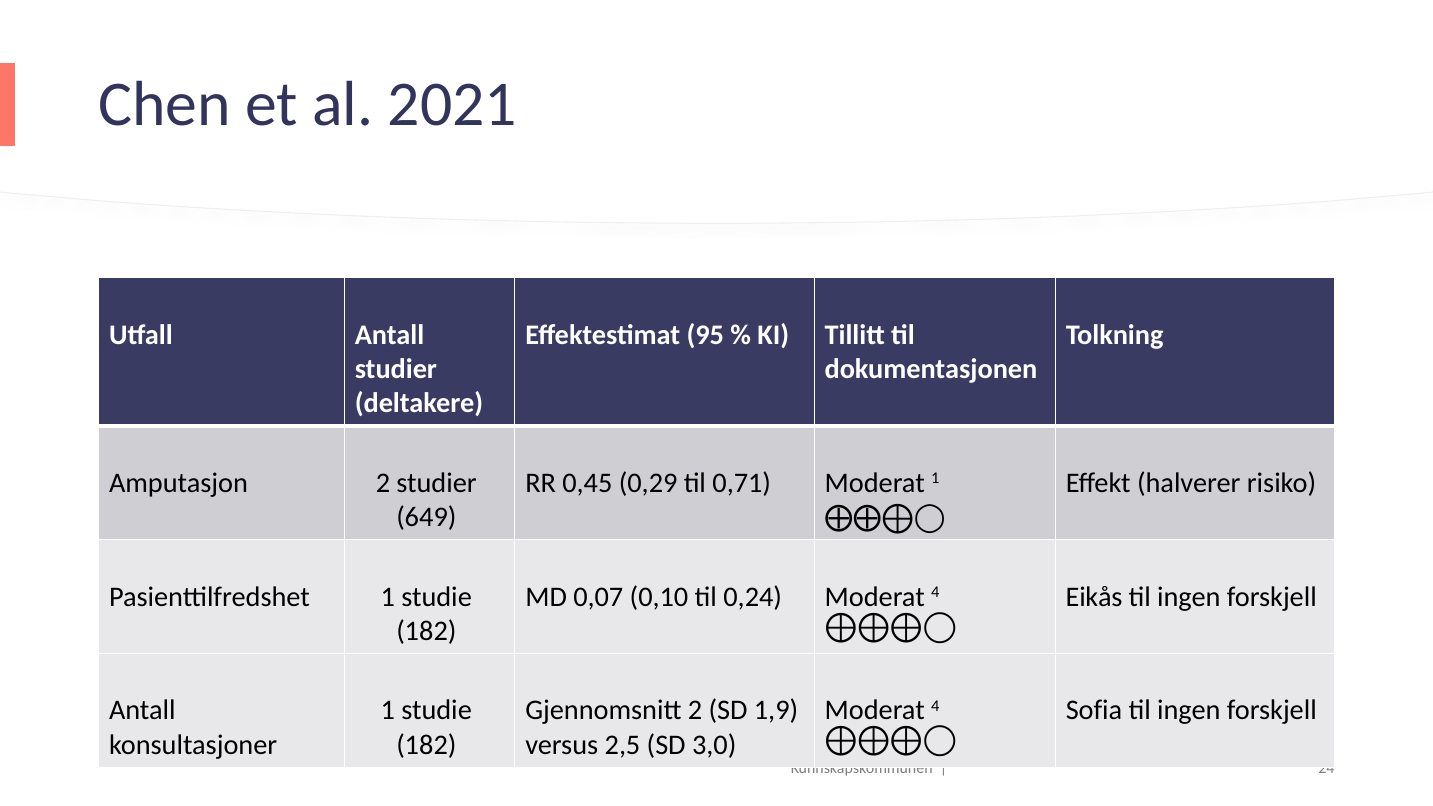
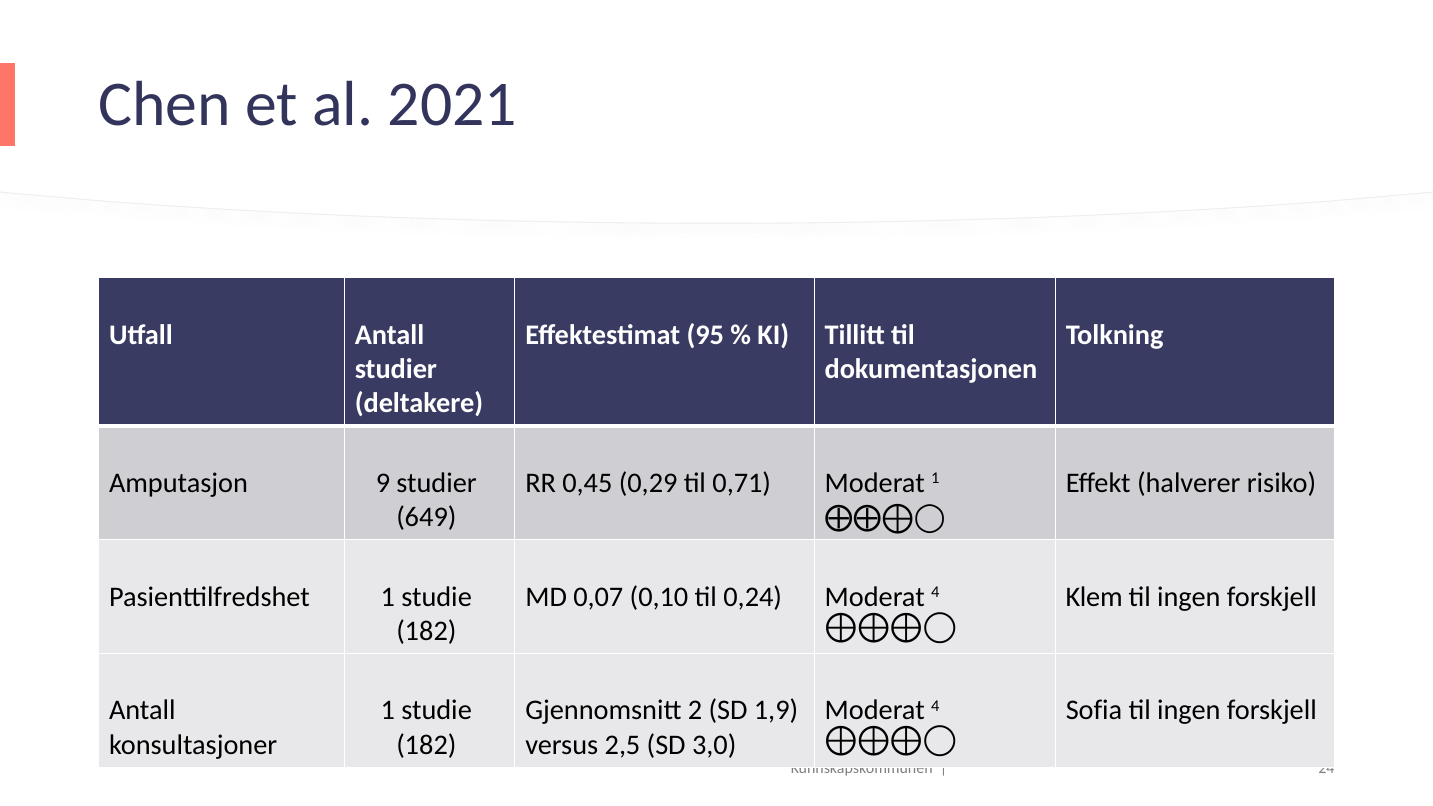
Amputasjon 2: 2 -> 9 (383, 483)
Eikås: Eikås -> Klem (1094, 597)
